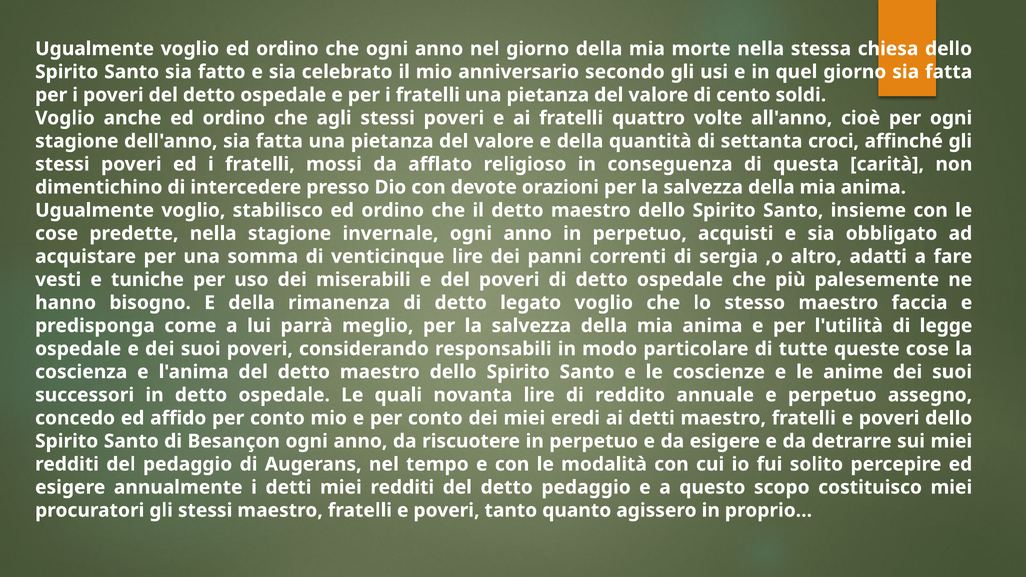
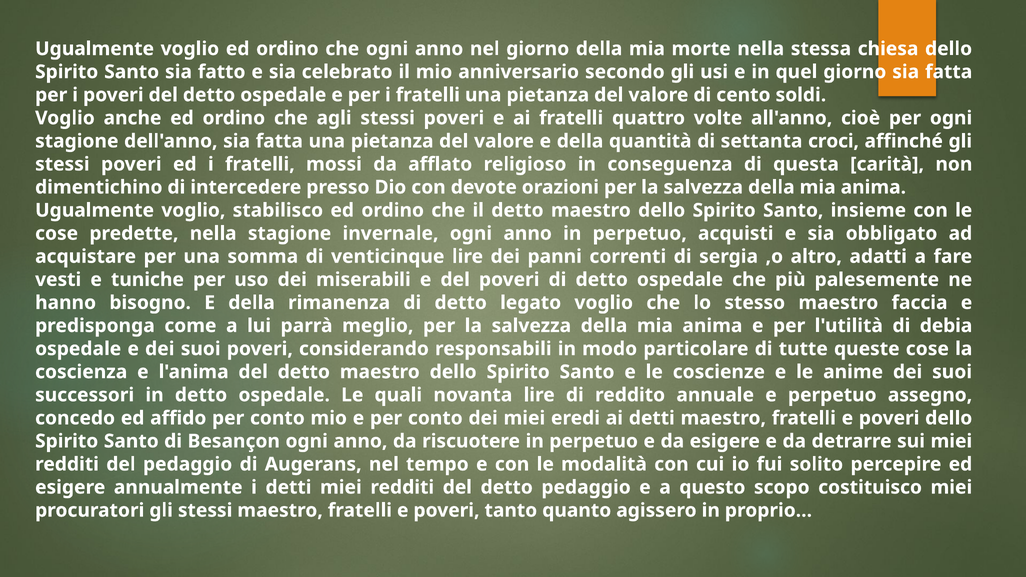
legge: legge -> debia (946, 326)
